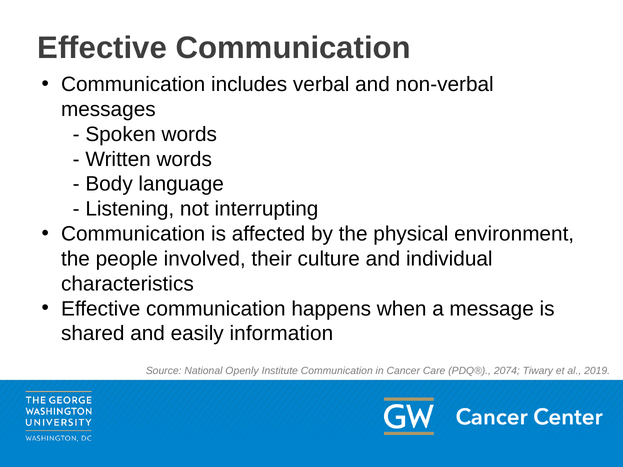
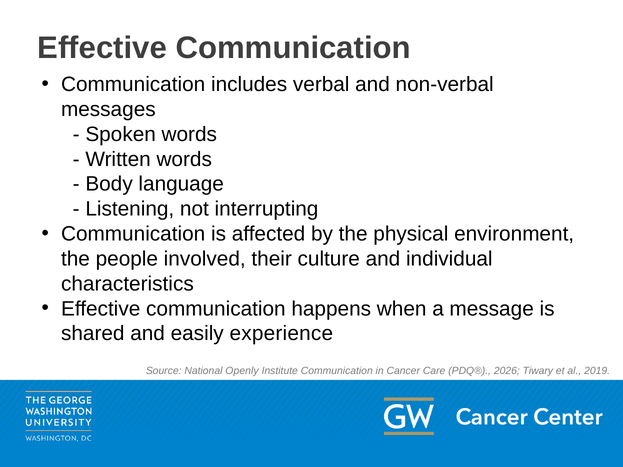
information: information -> experience (281, 334)
2074: 2074 -> 2026 (507, 371)
